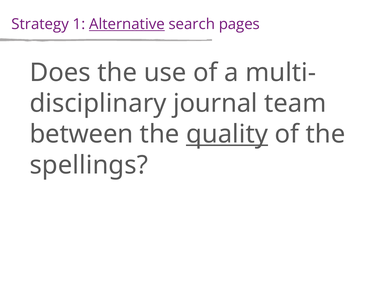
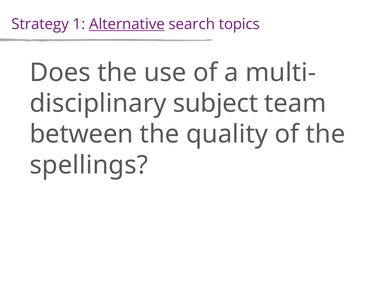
pages: pages -> topics (239, 24)
journal: journal -> subject (215, 104)
quality underline: present -> none (227, 134)
